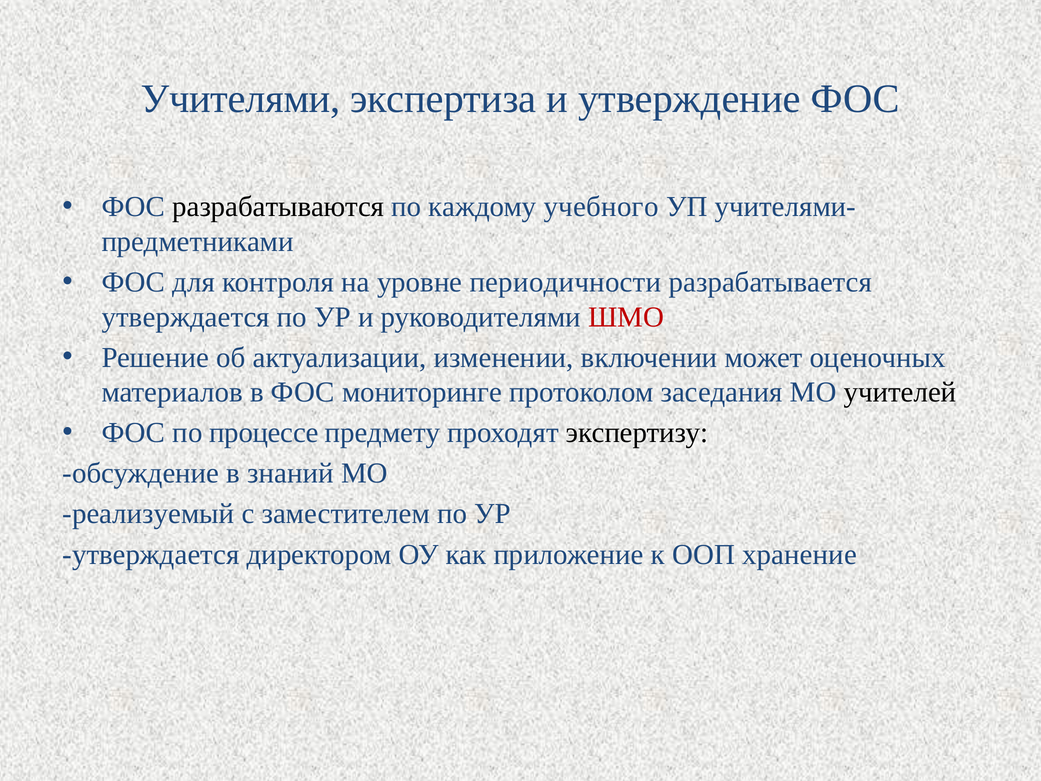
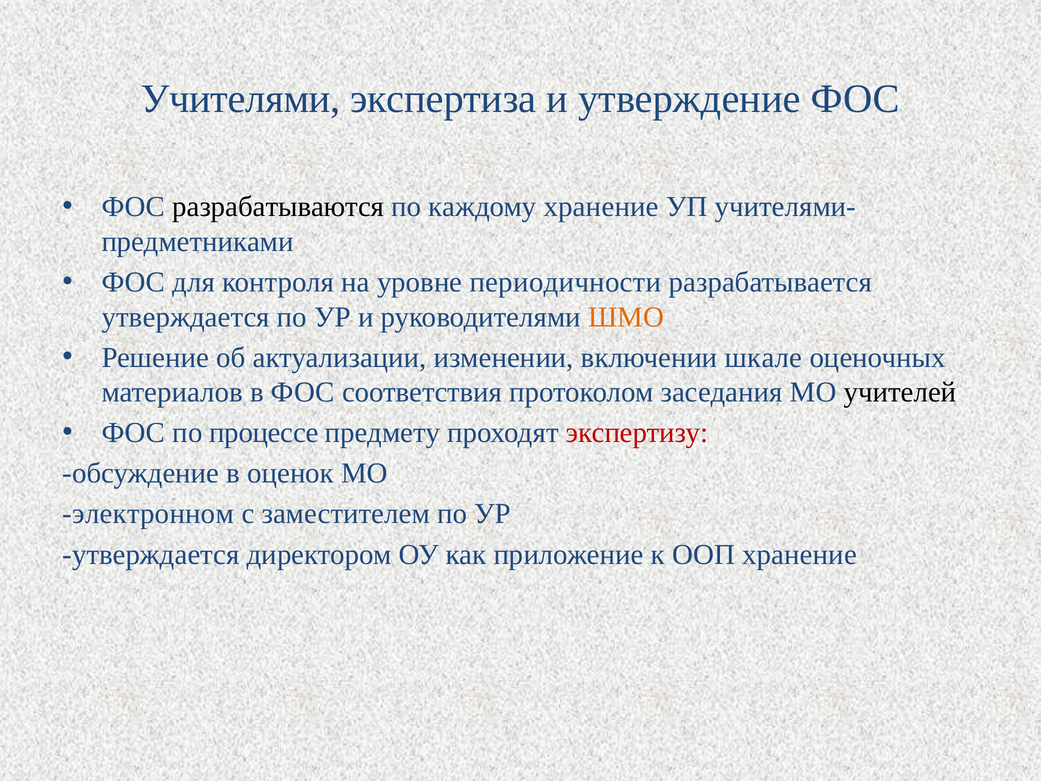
каждому учебного: учебного -> хранение (601, 207)
ШМО colour: red -> orange (626, 317)
может: может -> шкале (763, 357)
мониторинге: мониторинге -> соответствия (422, 392)
экспертизу colour: black -> red (637, 433)
знаний: знаний -> оценок (291, 473)
реализуемый: реализуемый -> электронном (148, 514)
